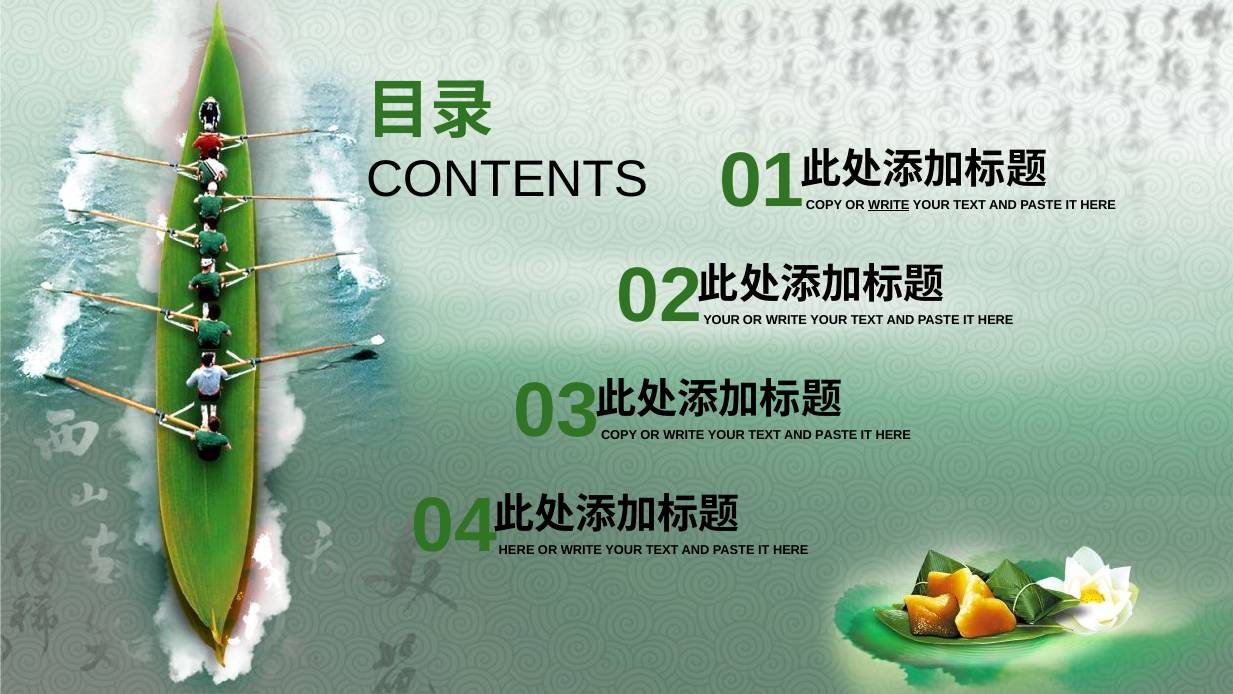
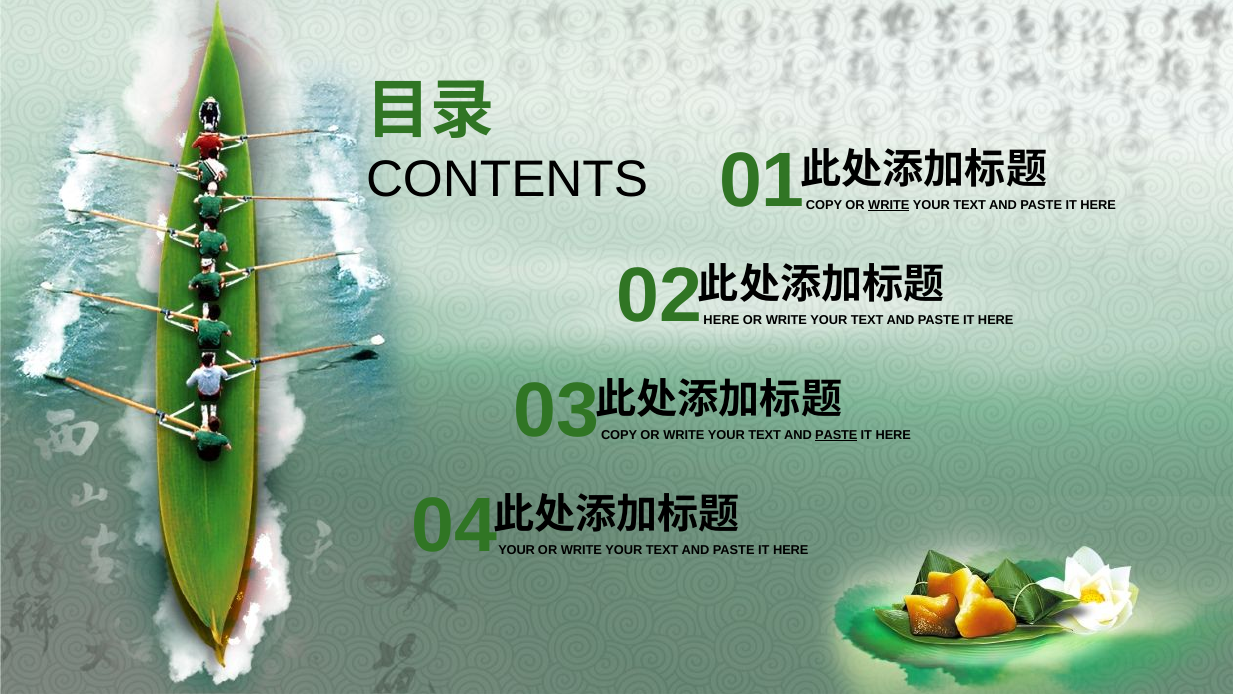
YOUR: YOUR -> HERE (722, 320)
PASTE underline: none -> present (836, 435)
HERE: HERE -> YOUR (517, 550)
